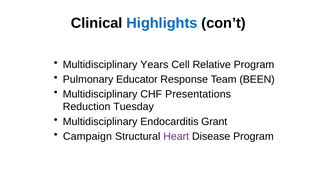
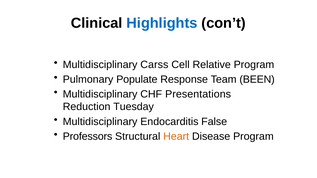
Years: Years -> Carss (154, 65)
Educator: Educator -> Populate (137, 79)
Grant: Grant -> False (214, 122)
Campaign: Campaign -> Professors (88, 137)
Heart colour: purple -> orange (176, 137)
